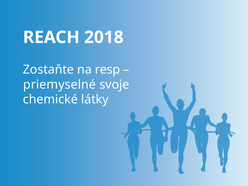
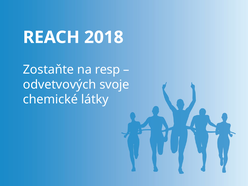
priemyselné: priemyselné -> odvetvových (60, 85)
